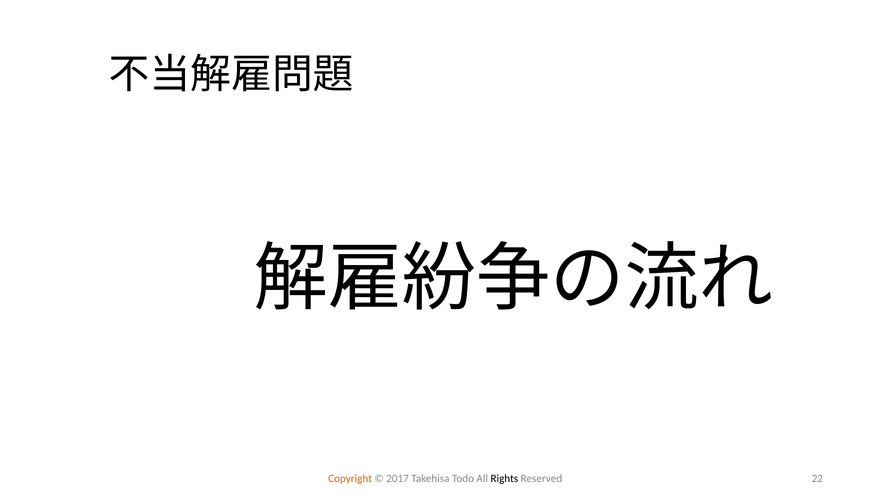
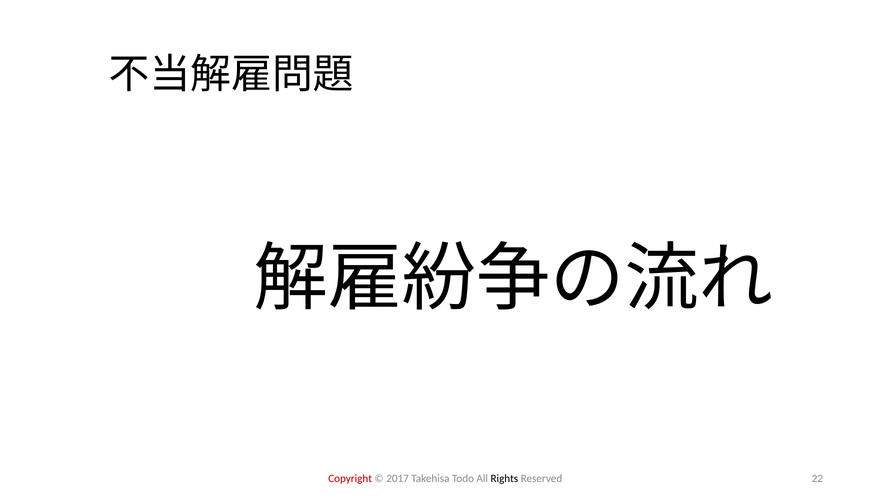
Copyright colour: orange -> red (350, 479)
